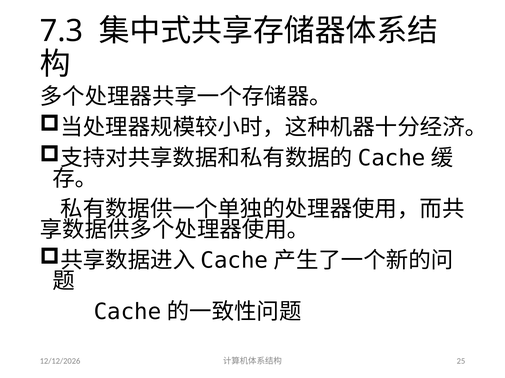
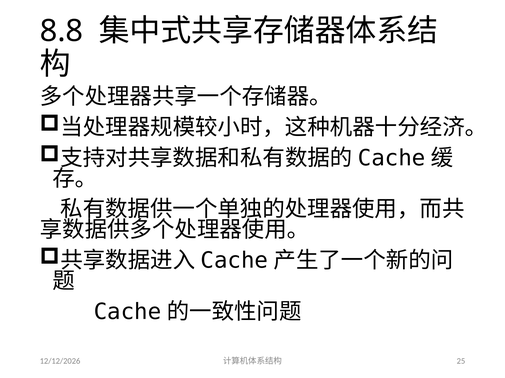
7.3: 7.3 -> 8.8 (62, 31)
